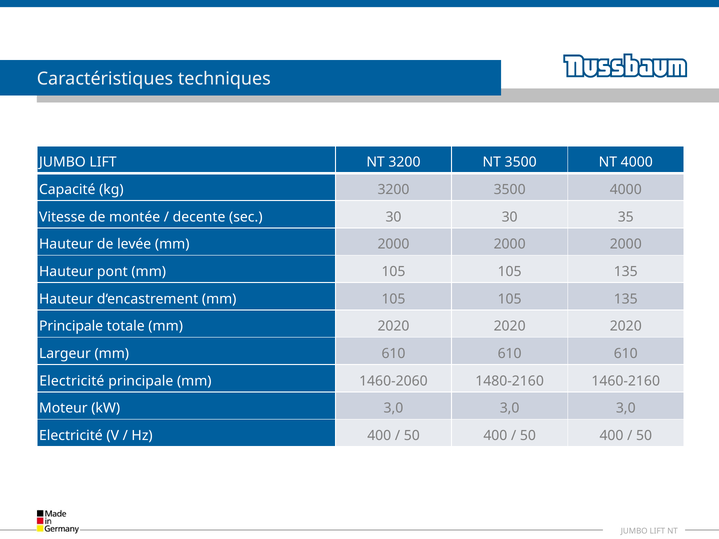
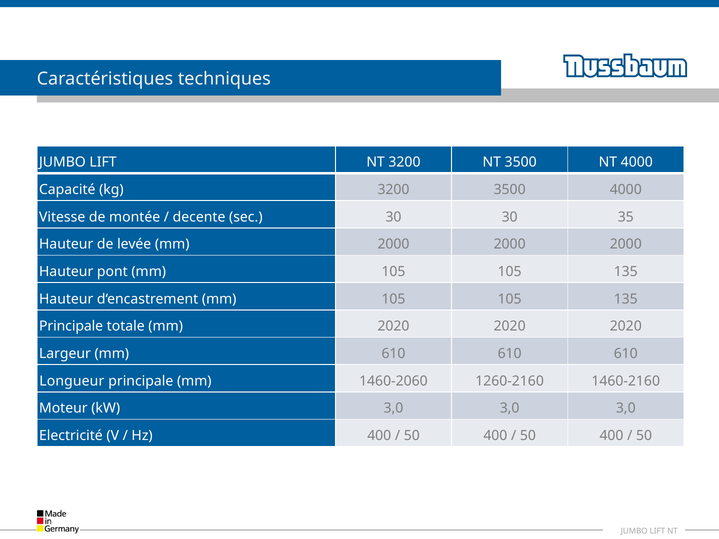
Electricité: Electricité -> Longueur (72, 381)
1480-2160: 1480-2160 -> 1260-2160 (510, 381)
